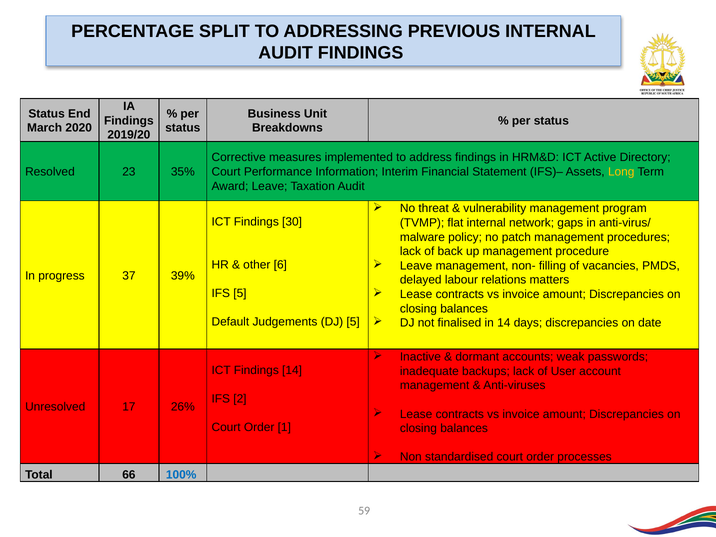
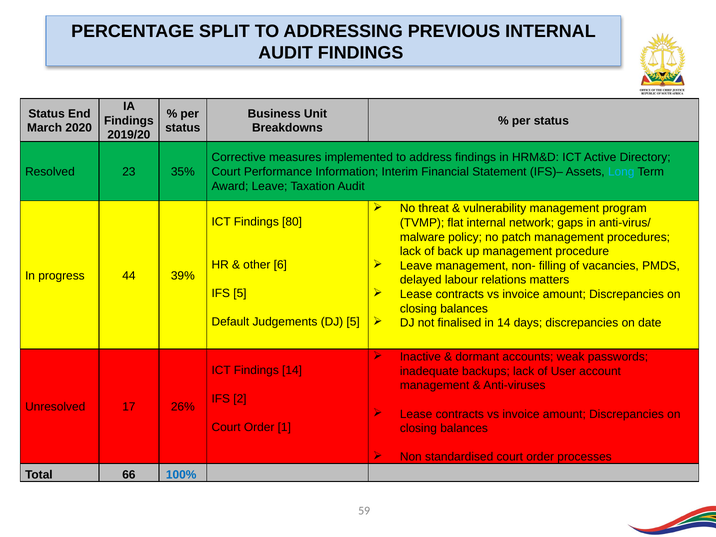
Long colour: yellow -> light blue (621, 172)
30: 30 -> 80 (292, 222)
37: 37 -> 44 (129, 276)
